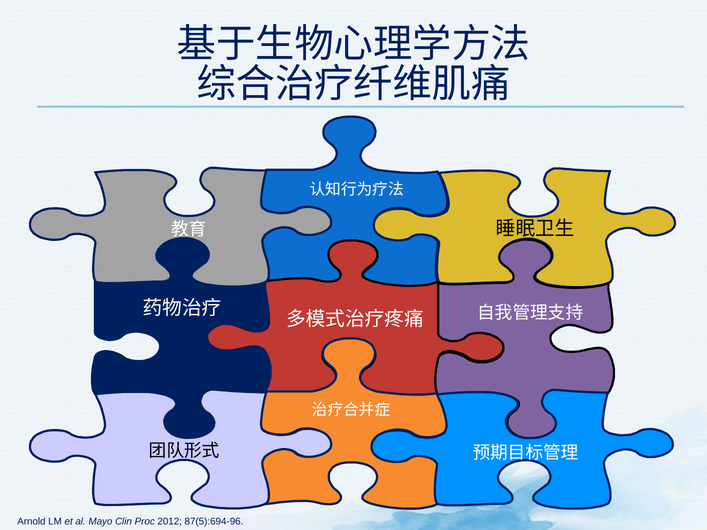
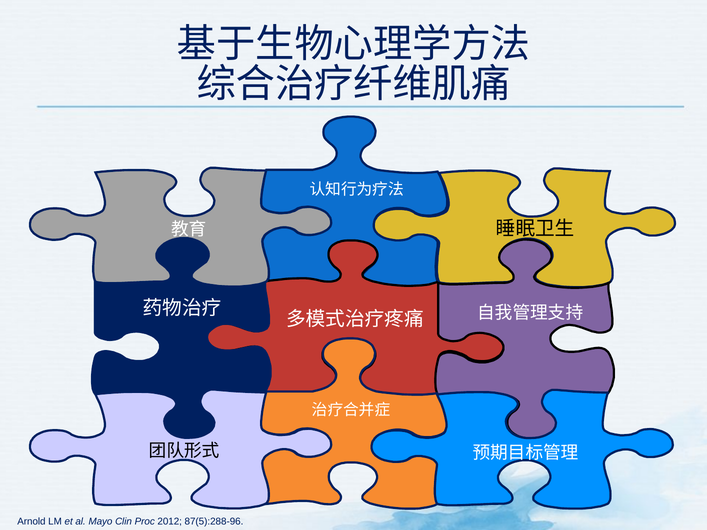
87(5):694-96: 87(5):694-96 -> 87(5):288-96 (214, 522)
